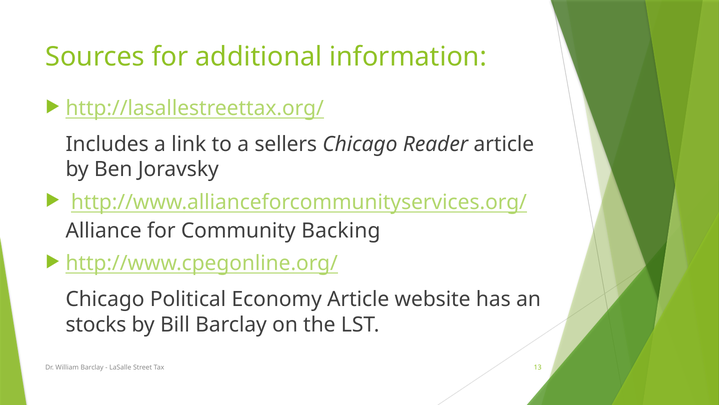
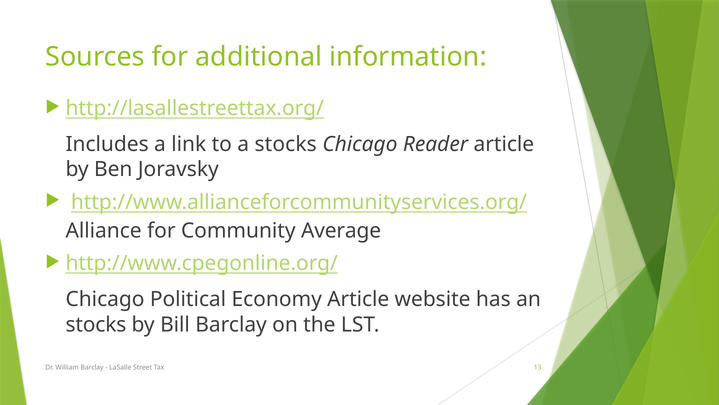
a sellers: sellers -> stocks (286, 144)
Backing: Backing -> Average (341, 230)
